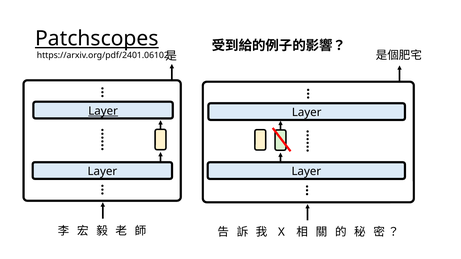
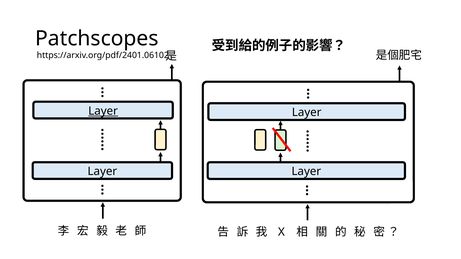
Patchscopes underline: present -> none (97, 39)
